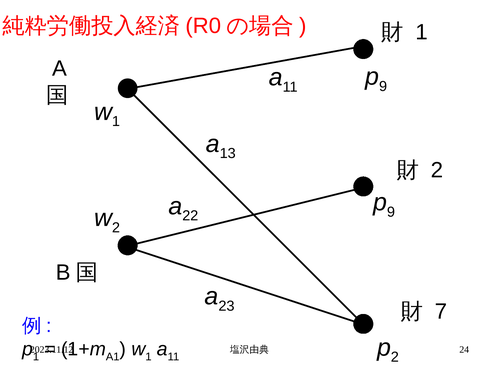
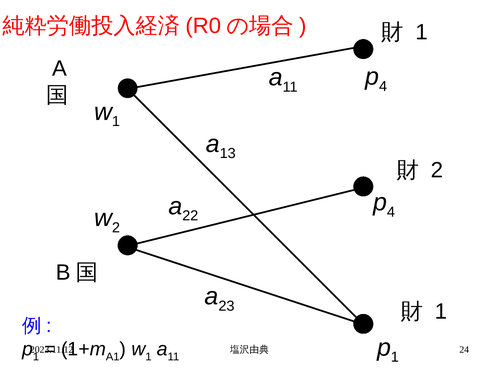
9: 9 -> 4 (383, 86)
9: 9 -> 4 (391, 212)
7: 7 -> 1 (441, 312)
2: 2 -> 1 (395, 357)
